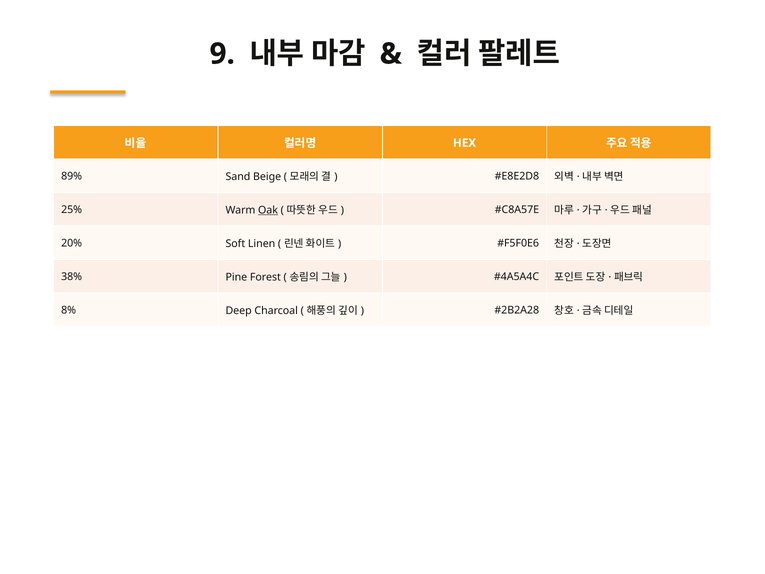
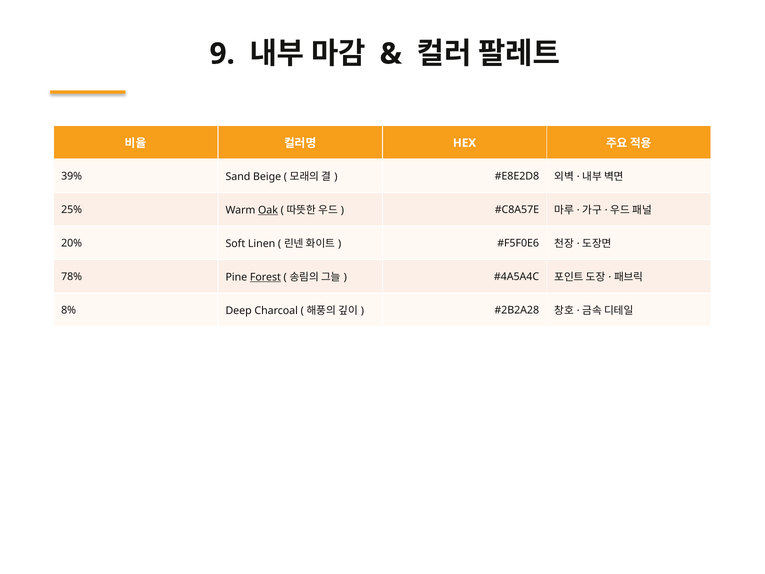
89%: 89% -> 39% (72, 176)
38%: 38% -> 78% (72, 277)
Forest underline: none -> present (265, 277)
